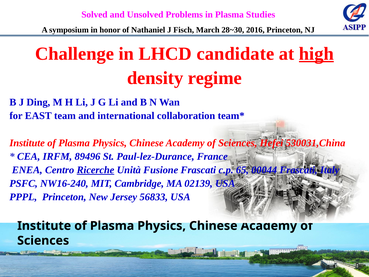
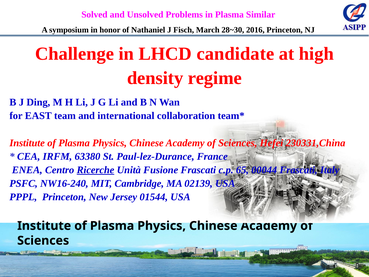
Studies: Studies -> Similar (261, 15)
high underline: present -> none (316, 54)
530031,China: 530031,China -> 230331,China (316, 143)
89496: 89496 -> 63380 (88, 156)
56833: 56833 -> 01544 (154, 197)
